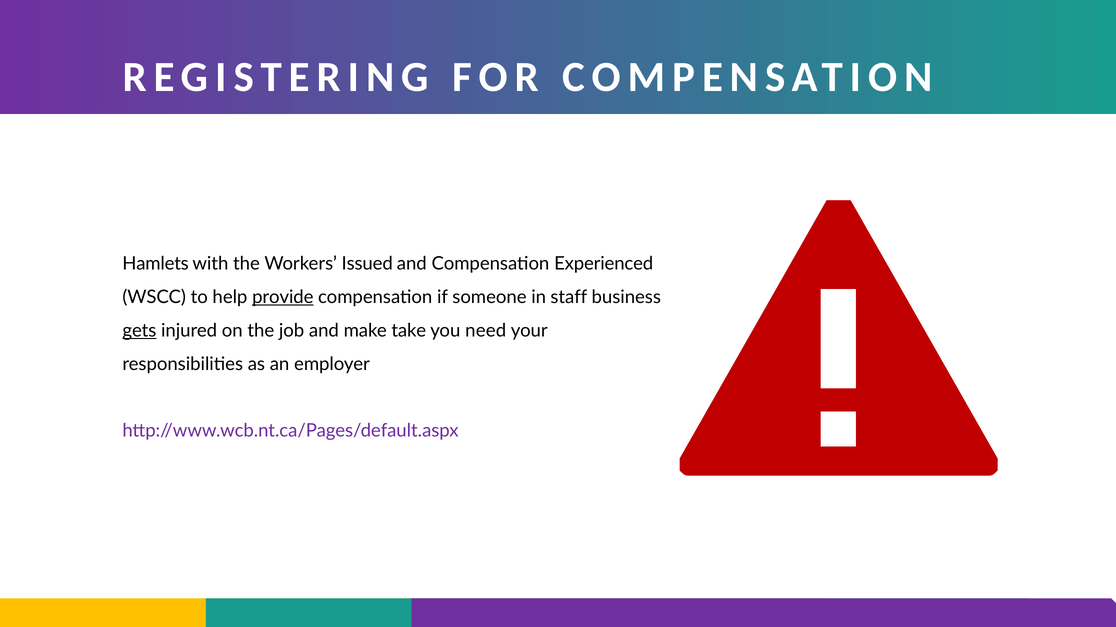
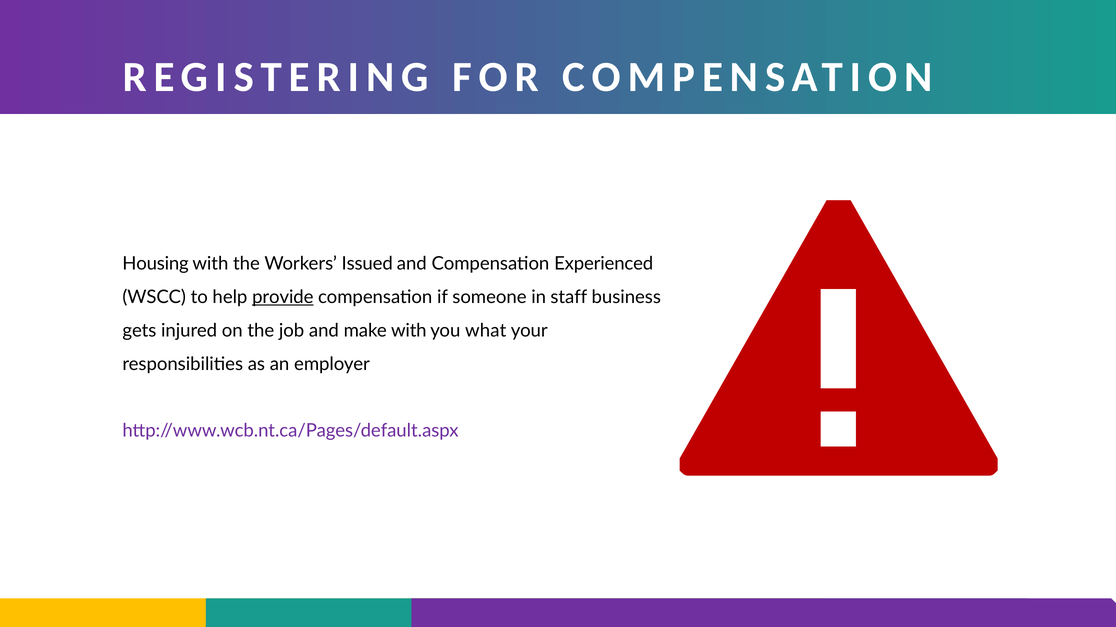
Hamlets: Hamlets -> Housing (156, 264)
gets underline: present -> none (139, 331)
make take: take -> with (409, 331)
need: need -> what (486, 331)
